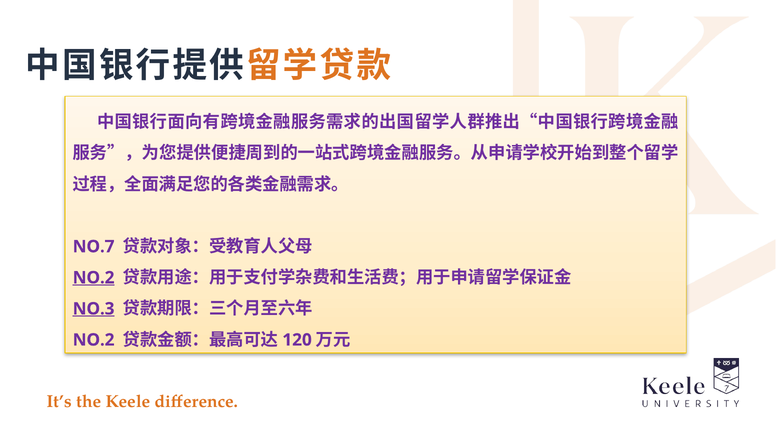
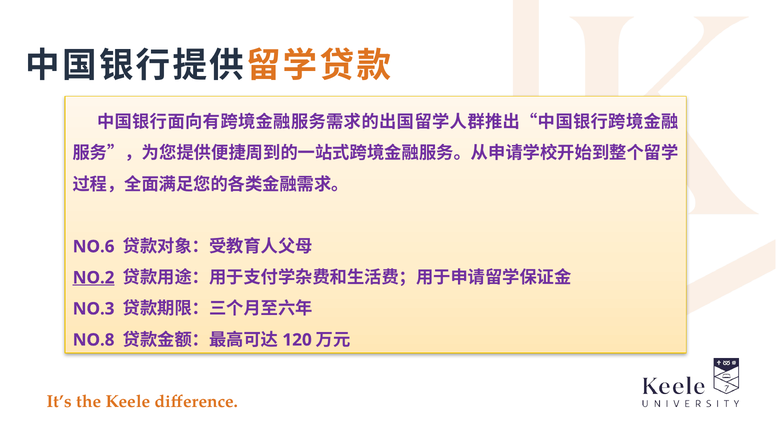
NO.7: NO.7 -> NO.6 (94, 246)
NO.3 underline: present -> none (94, 309)
NO.2: NO.2 -> NO.8 (94, 340)
